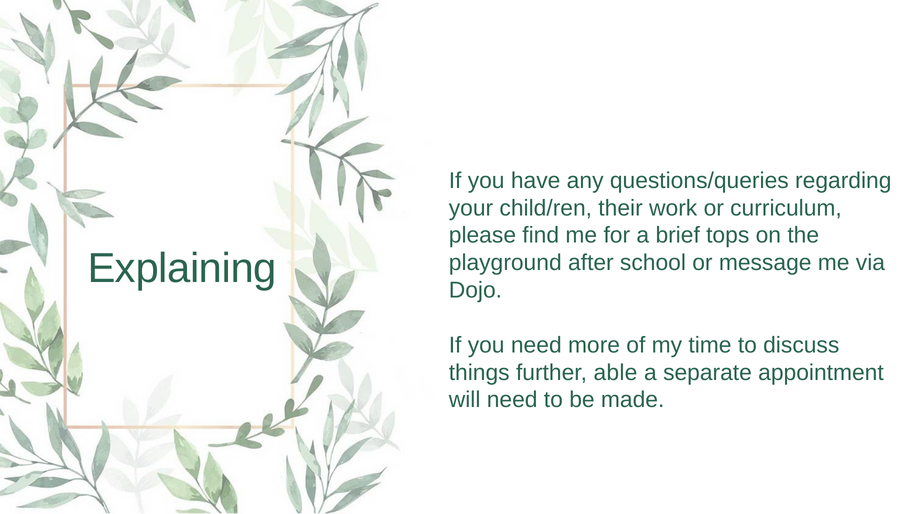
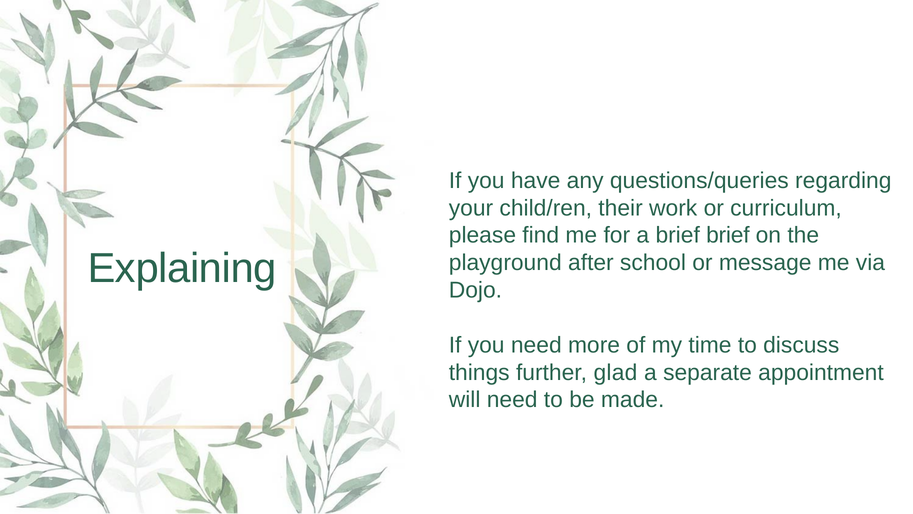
brief tops: tops -> brief (728, 235)
able: able -> glad (615, 372)
